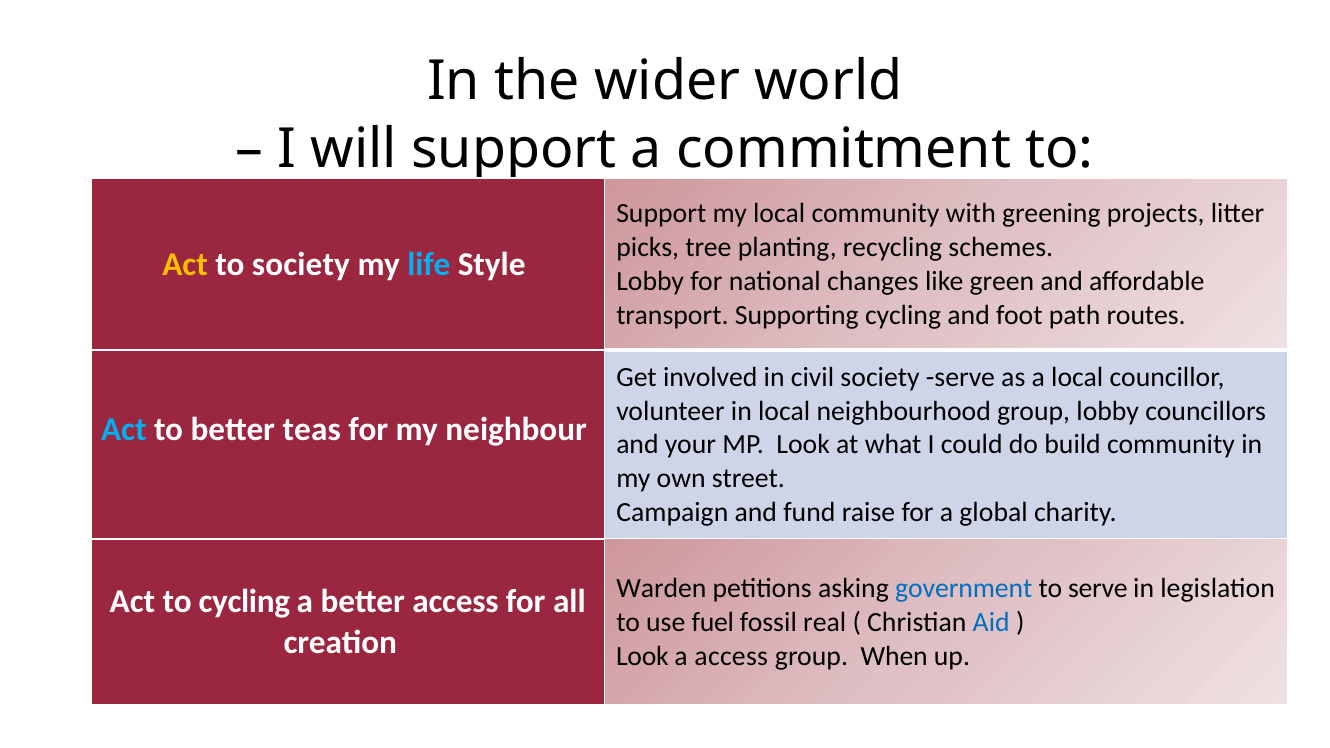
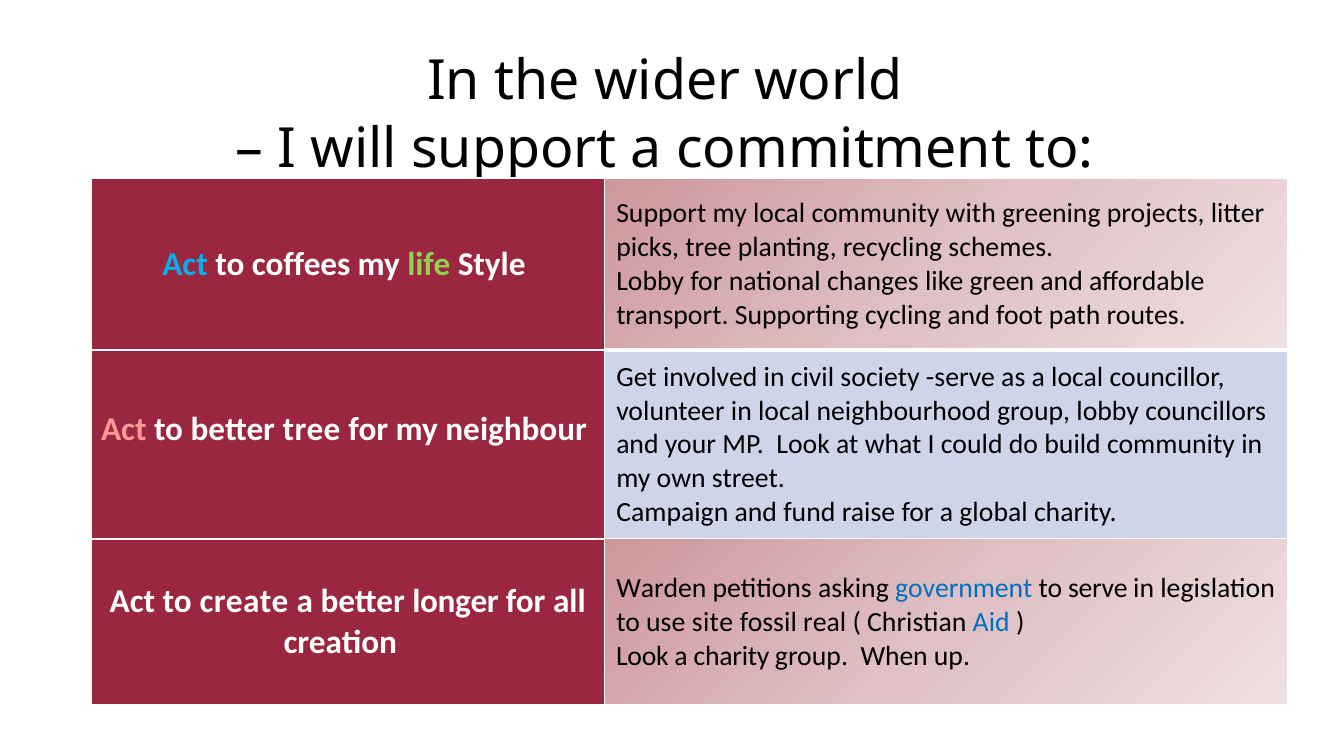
Act colour: yellow -> light blue (185, 264)
to society: society -> coffees (301, 264)
life colour: light blue -> light green (429, 264)
Act colour: light blue -> pink (124, 430)
better teas: teas -> tree (312, 430)
to cycling: cycling -> create (244, 602)
better access: access -> longer (456, 602)
fuel: fuel -> site (713, 622)
a access: access -> charity (732, 656)
